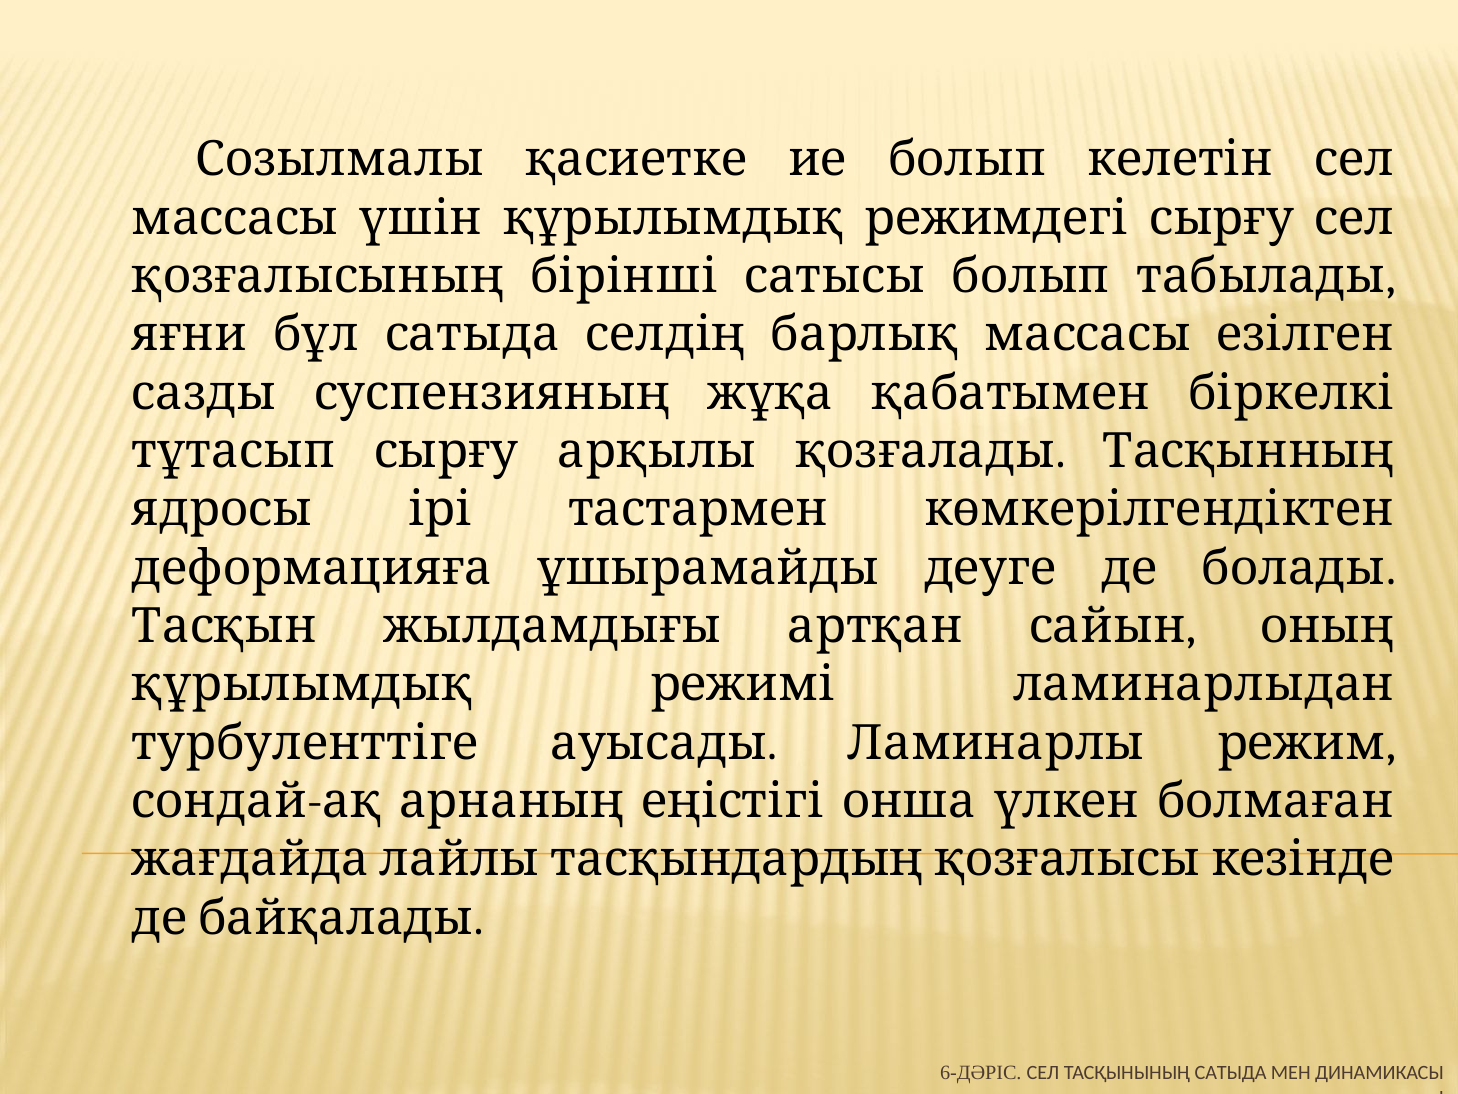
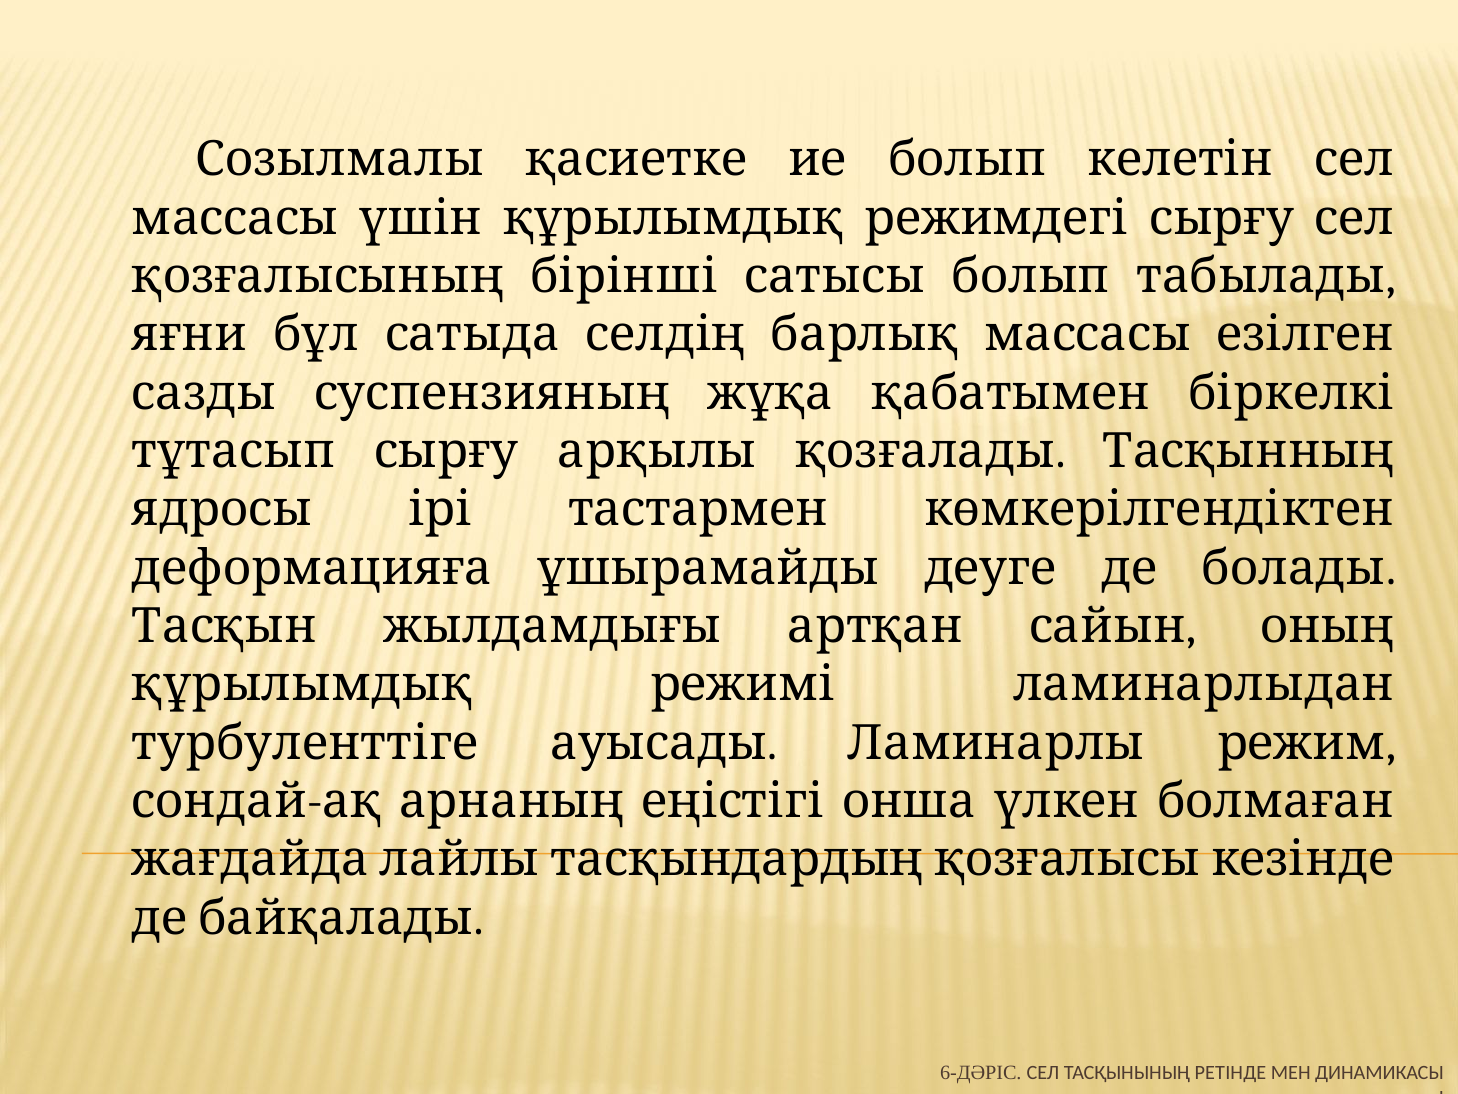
ТАСҚЫНЫНЫҢ САТЫДА: САТЫДА -> РЕТІНДЕ (1230, 1073)
